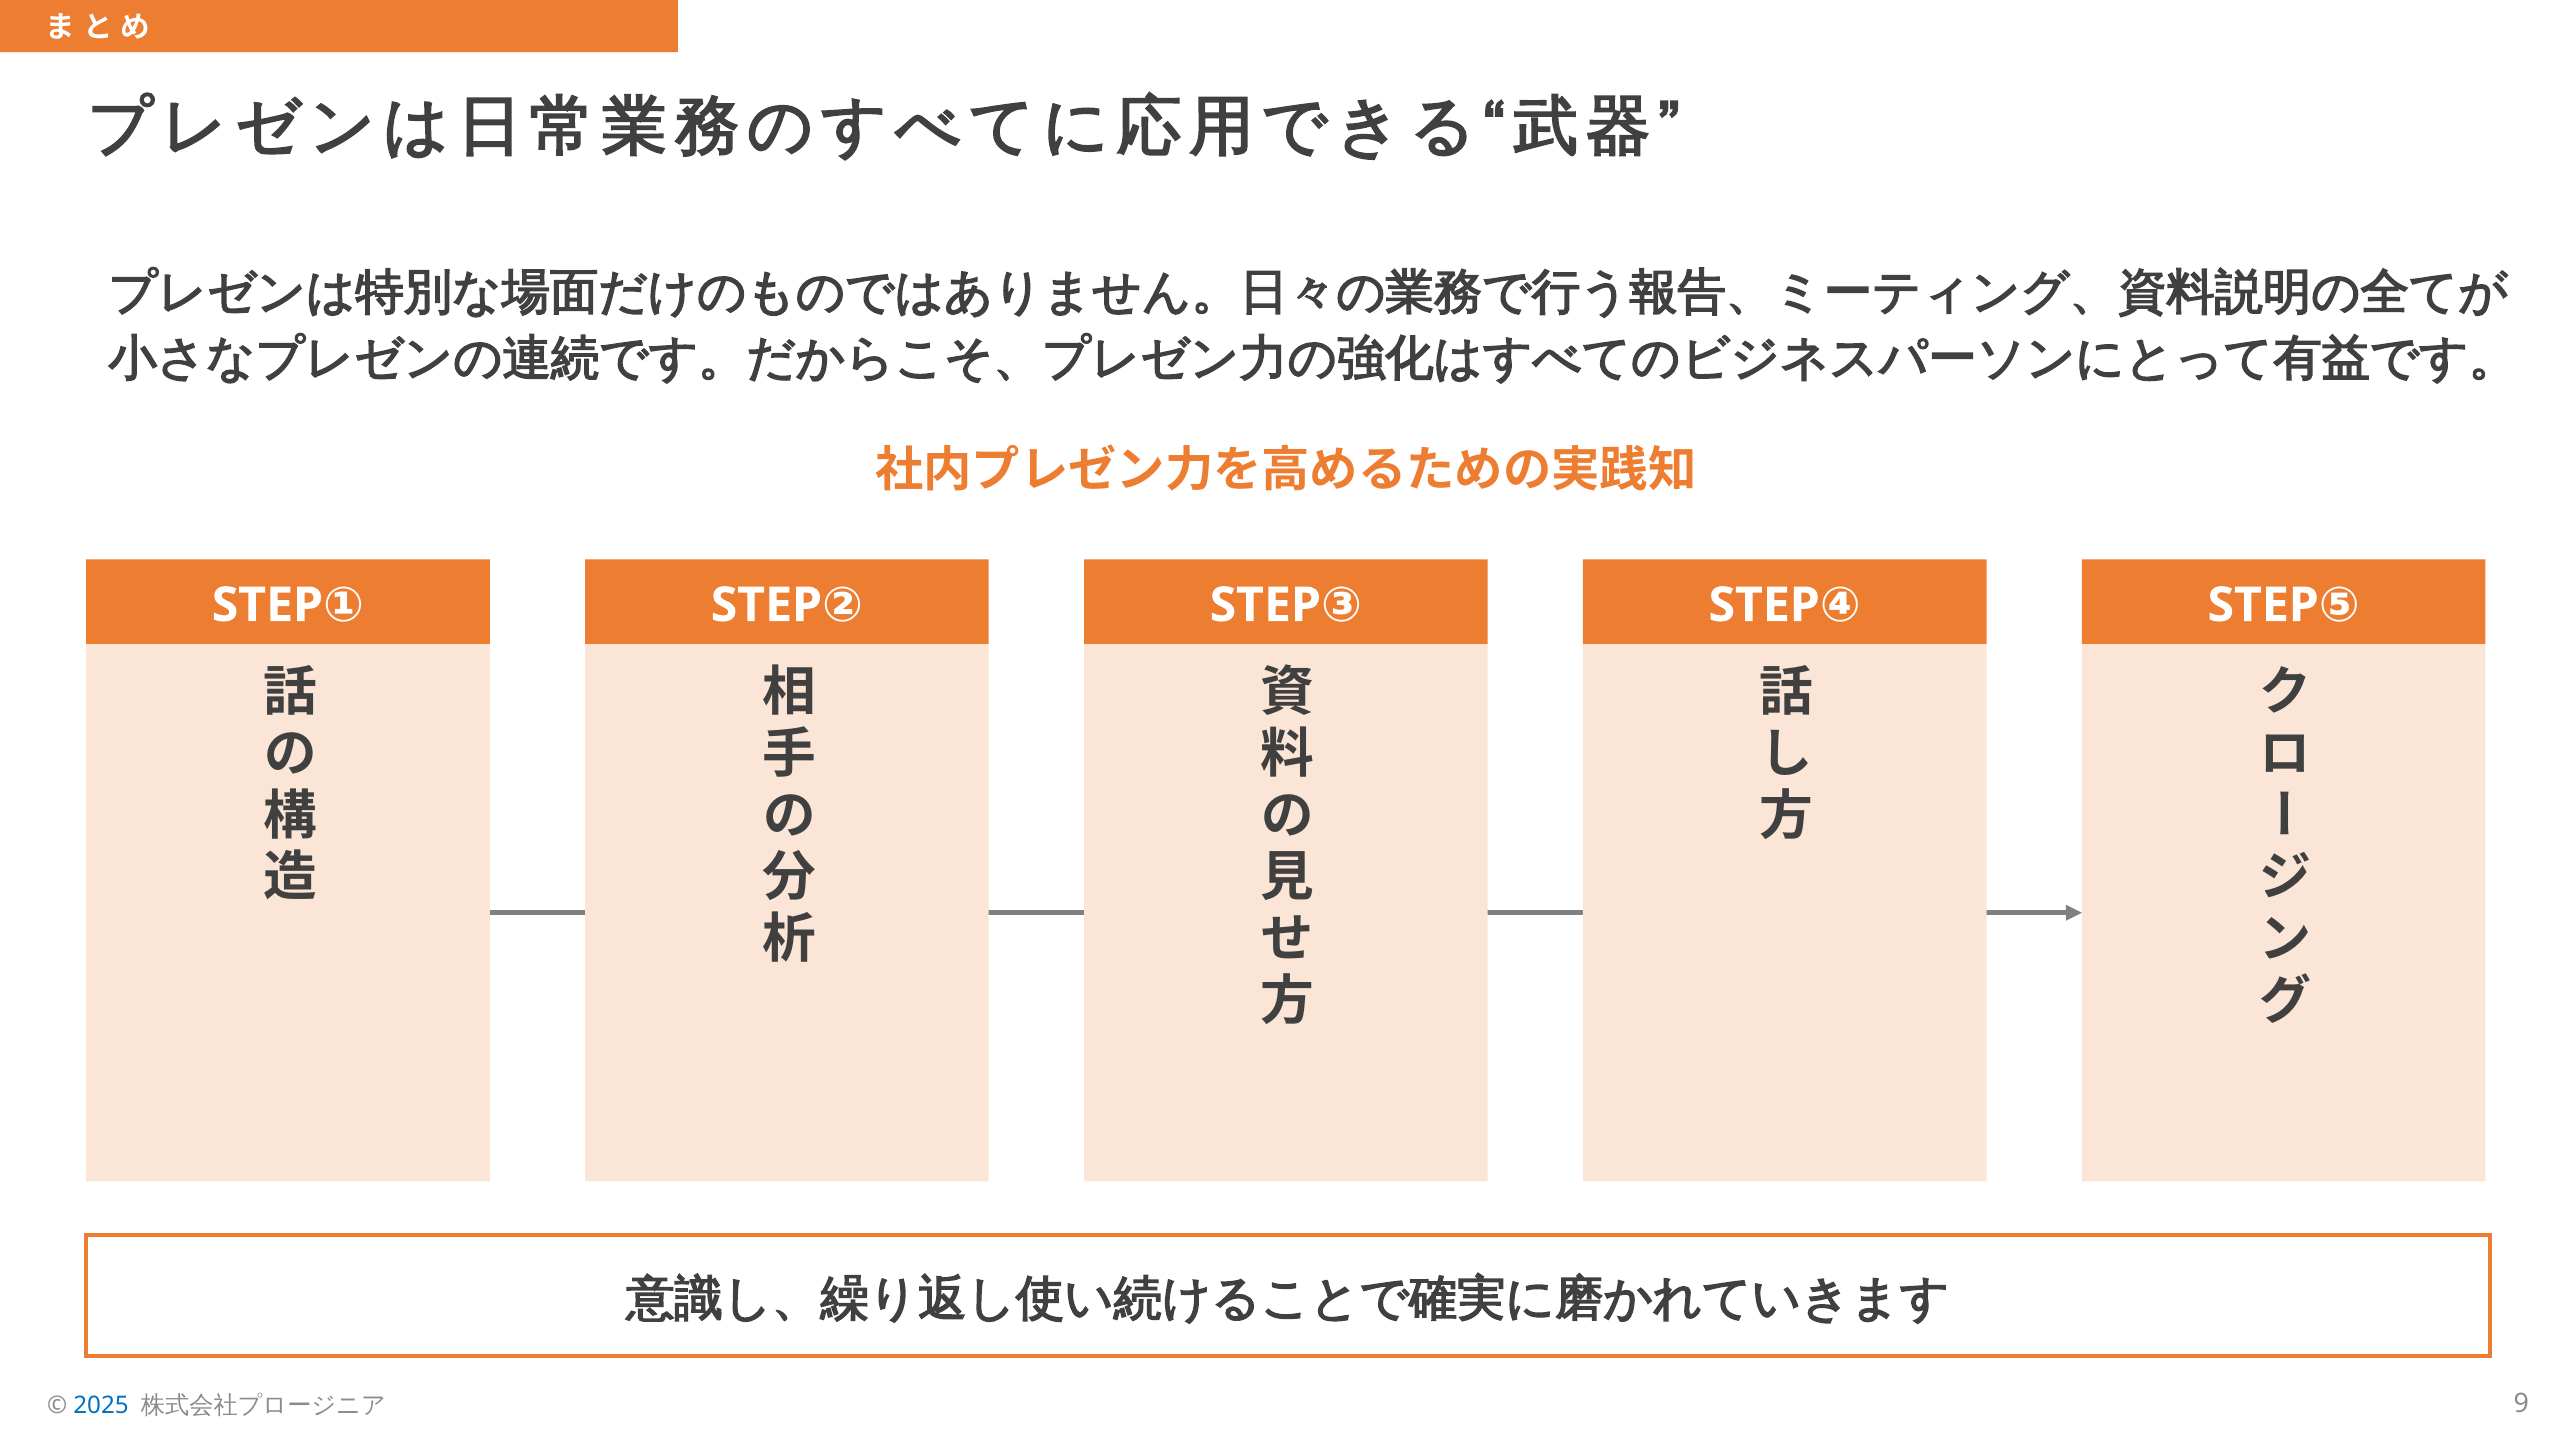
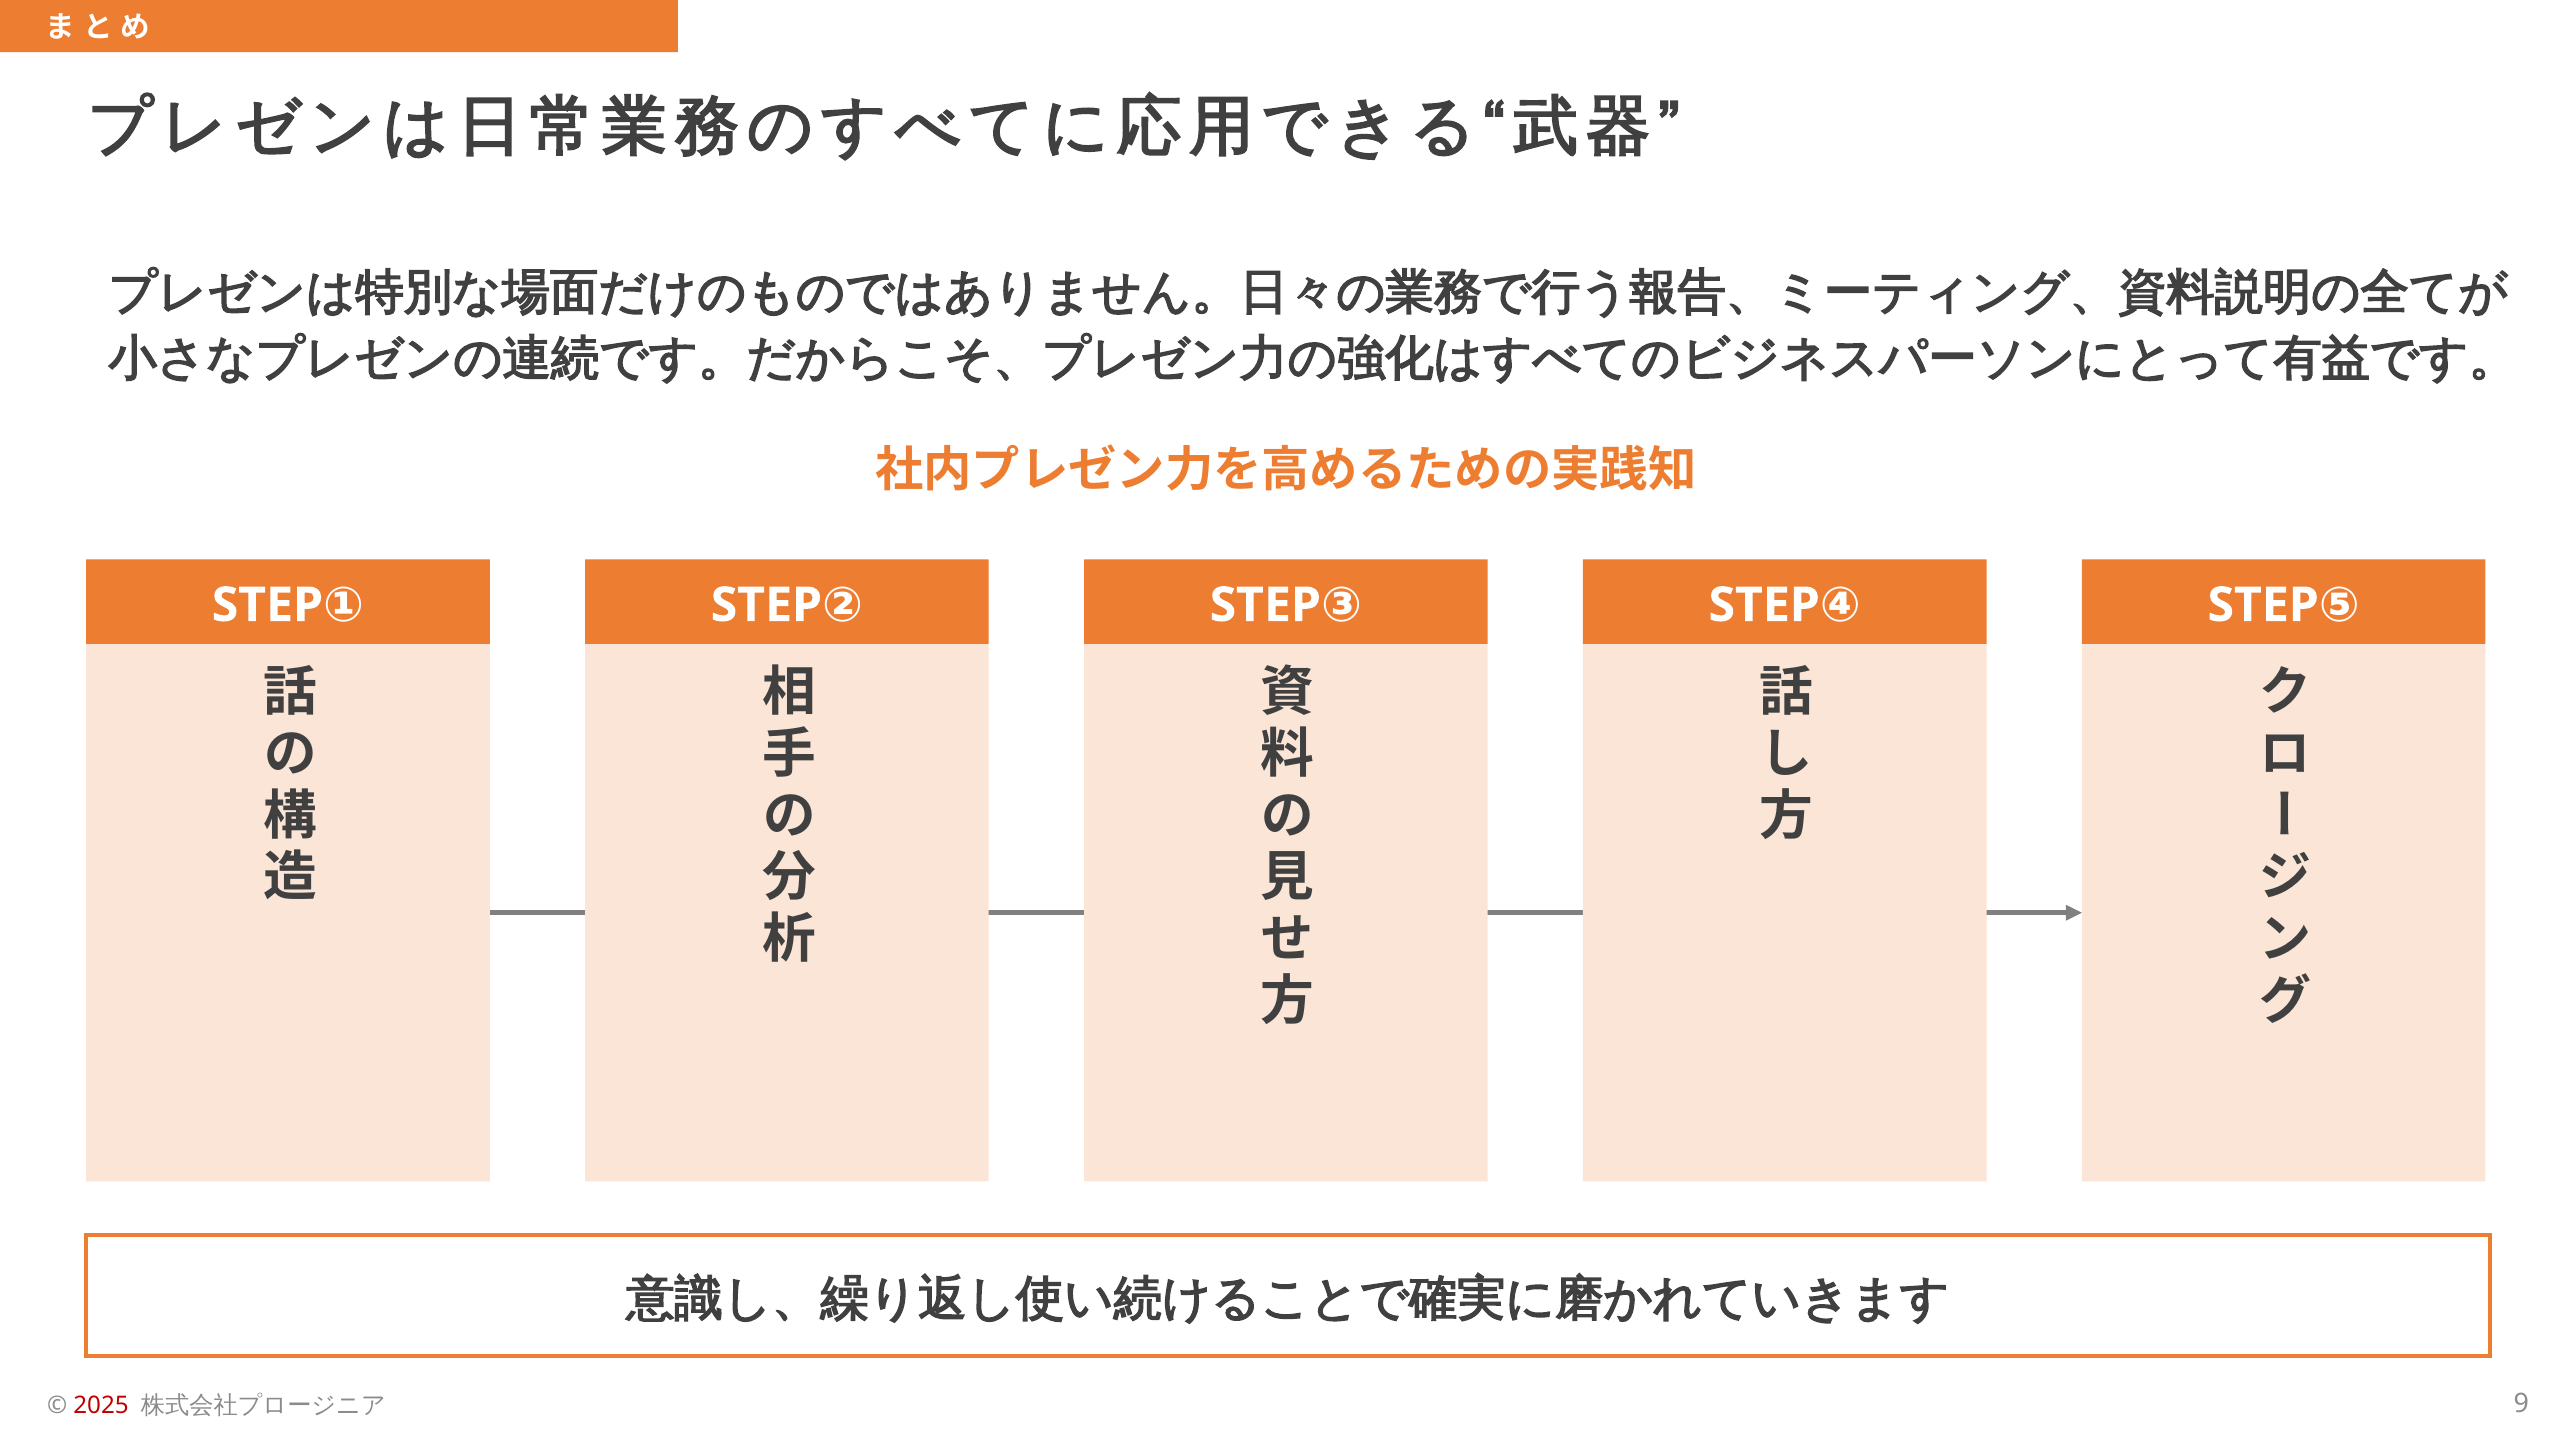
2025 colour: blue -> red (101, 1405)
